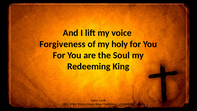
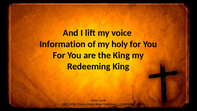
Forgiveness: Forgiveness -> Information (62, 44)
the Soul: Soul -> King (121, 55)
